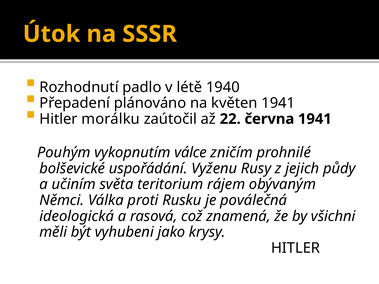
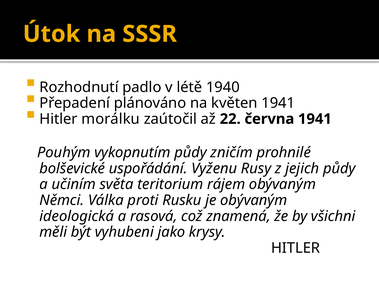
vykopnutím válce: válce -> půdy (191, 153)
je poválečná: poválečná -> obývaným (254, 200)
